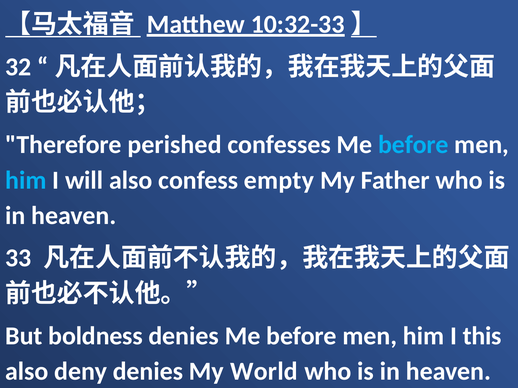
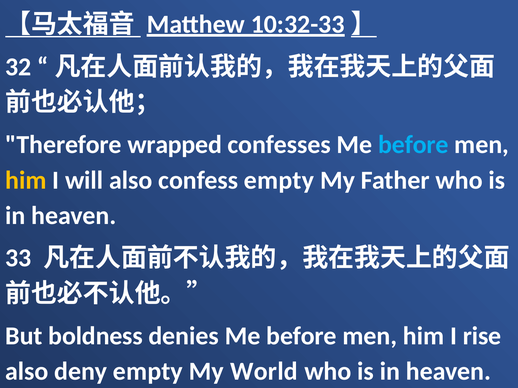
perished: perished -> wrapped (175, 145)
him colour: light blue -> yellow (26, 180)
this: this -> rise (482, 336)
deny denies: denies -> empty (148, 372)
